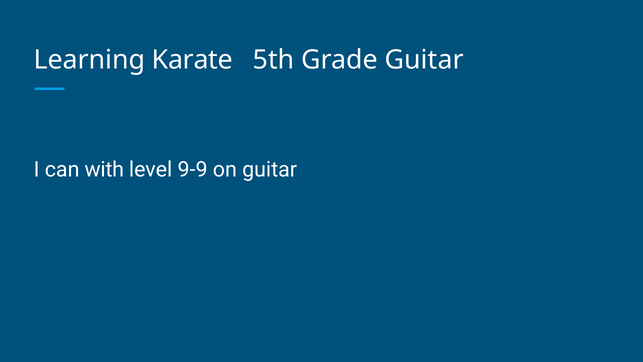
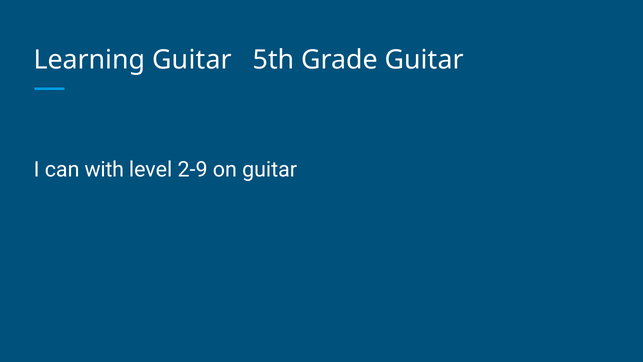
Learning Karate: Karate -> Guitar (192, 60)
9-9: 9-9 -> 2-9 (193, 169)
